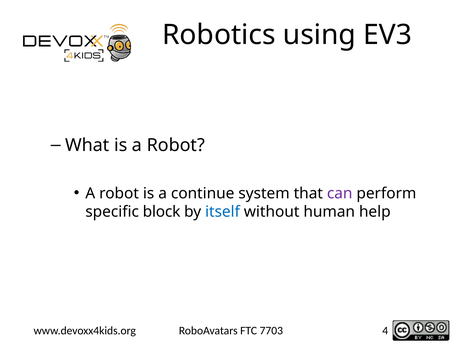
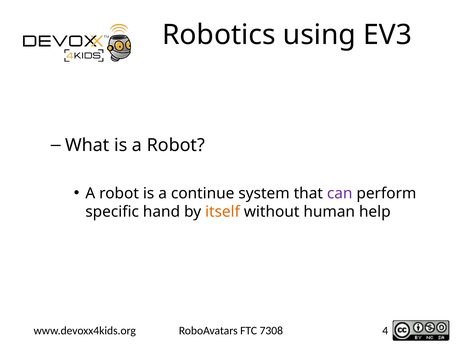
block: block -> hand (161, 212)
itself colour: blue -> orange (223, 212)
7703: 7703 -> 7308 (271, 331)
